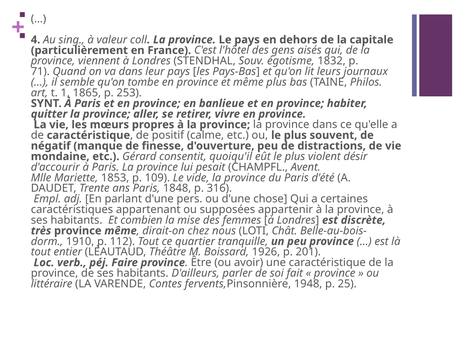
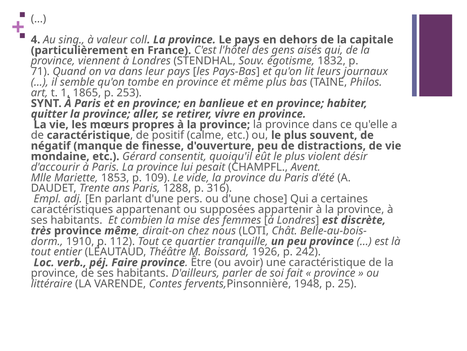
1848: 1848 -> 1288 (177, 188)
201: 201 -> 242 (308, 251)
